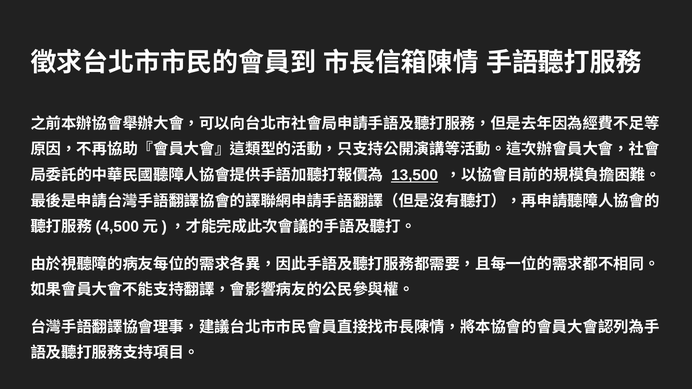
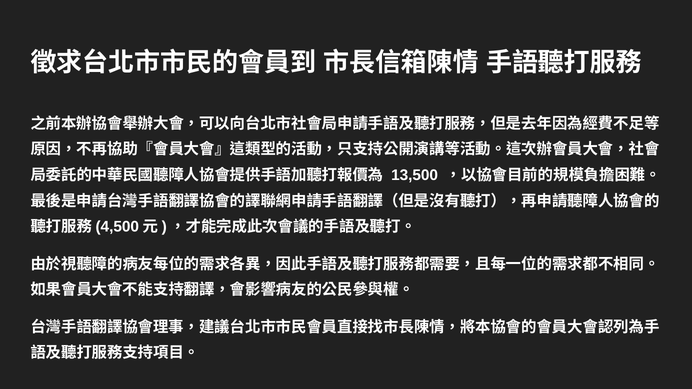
13,500 underline: present -> none (415, 175)
